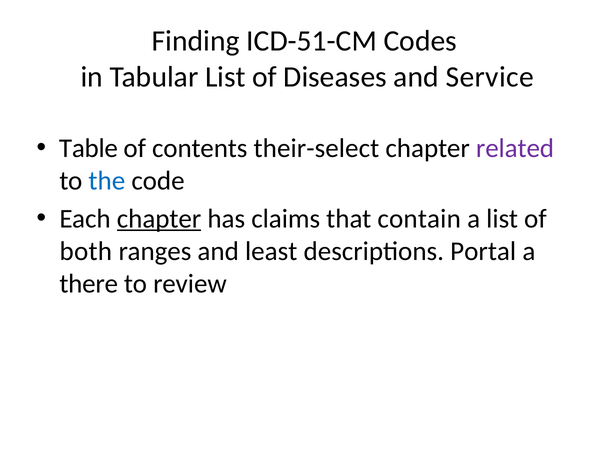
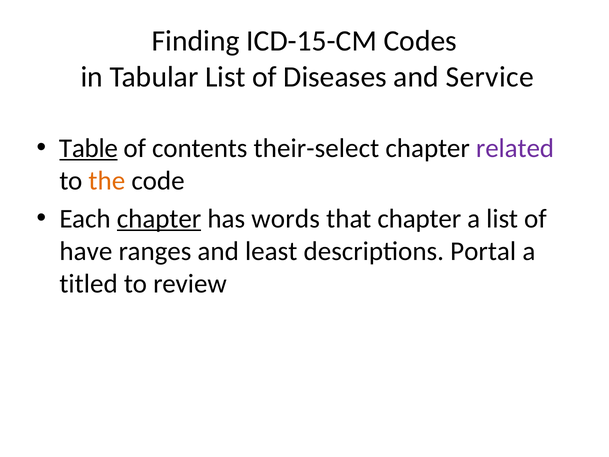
ICD-51-CM: ICD-51-CM -> ICD-15-CM (312, 41)
Table underline: none -> present (88, 148)
the colour: blue -> orange (107, 181)
claims: claims -> words (286, 218)
that contain: contain -> chapter (419, 218)
both: both -> have (86, 251)
there: there -> titled (89, 283)
